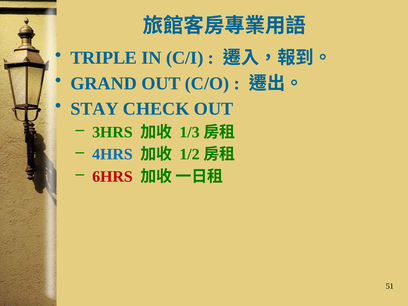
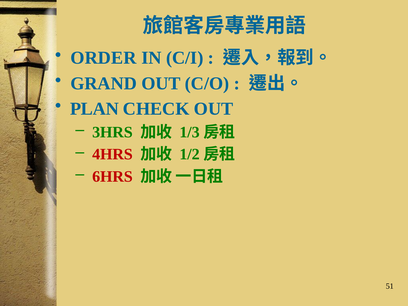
TRIPLE: TRIPLE -> ORDER (104, 58)
STAY: STAY -> PLAN (94, 109)
4HRS colour: blue -> red (112, 154)
